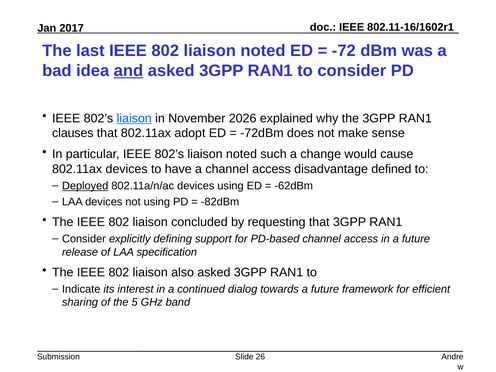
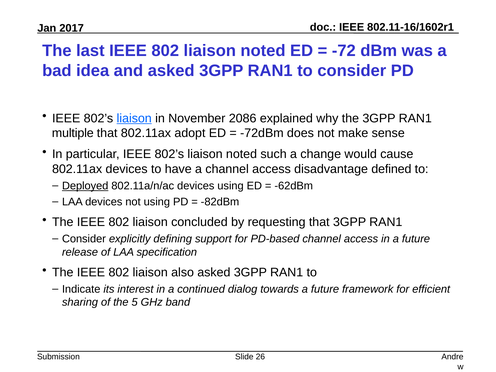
and underline: present -> none (128, 71)
2026: 2026 -> 2086 (243, 118)
clauses: clauses -> multiple (73, 133)
